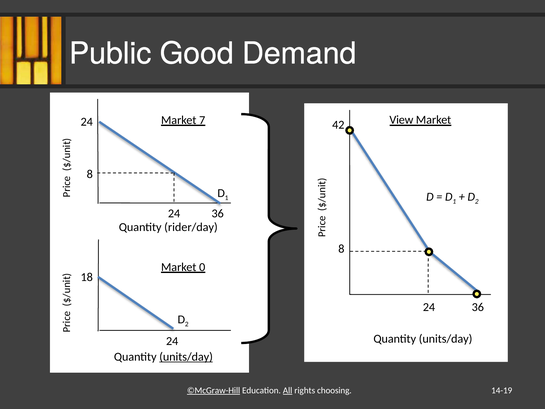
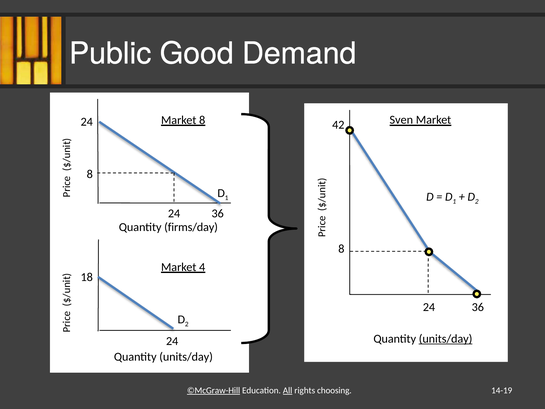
View: View -> Sven (401, 120)
Market 7: 7 -> 8 (202, 120)
rider/day: rider/day -> firms/day (191, 227)
0: 0 -> 4 (202, 267)
units/day underline: none -> present (446, 339)
units/day underline: present -> none (186, 357)
